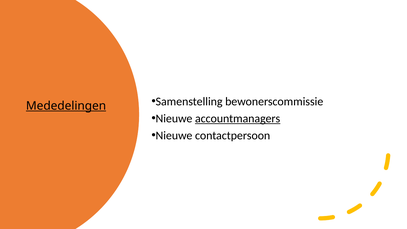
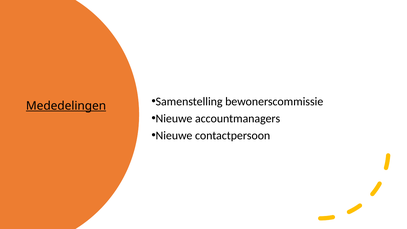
accountmanagers underline: present -> none (238, 118)
